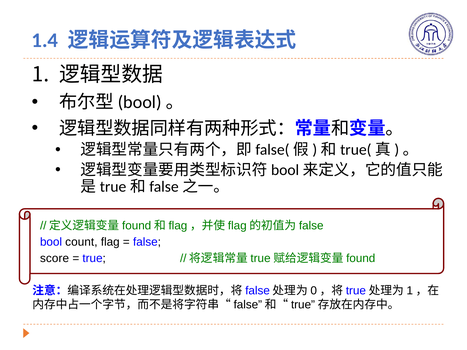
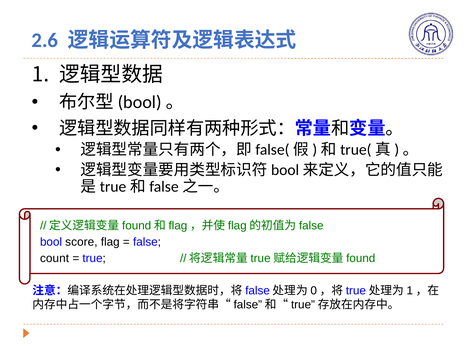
1.4: 1.4 -> 2.6 (45, 40)
count: count -> score (81, 242)
score: score -> count (55, 258)
